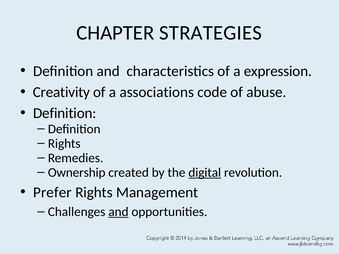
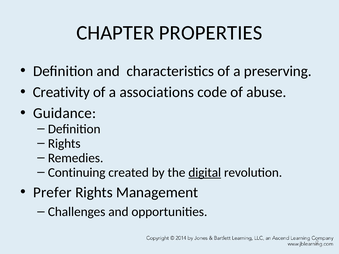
STRATEGIES: STRATEGIES -> PROPERTIES (211, 33)
expression: expression -> preserving (278, 71)
Definition: Definition -> Guidance (65, 113)
Ownership: Ownership -> Continuing (77, 173)
and underline: present -> none (118, 212)
